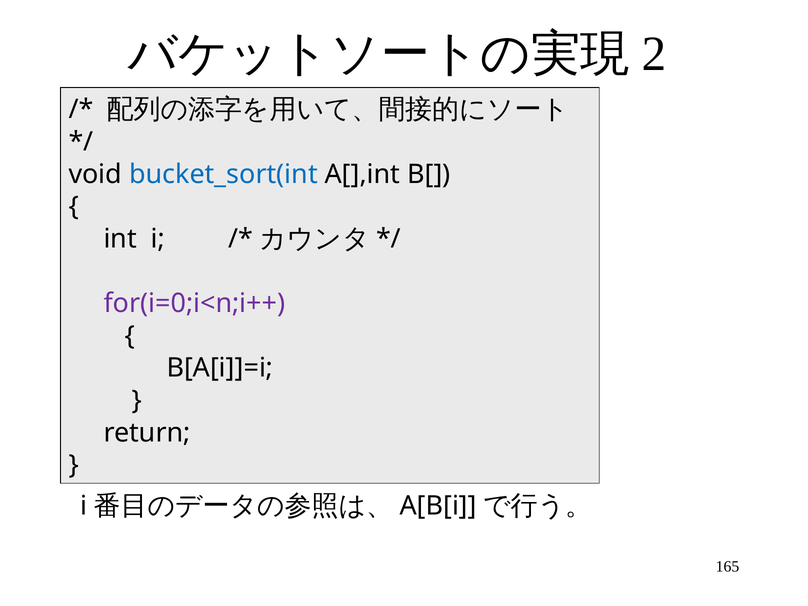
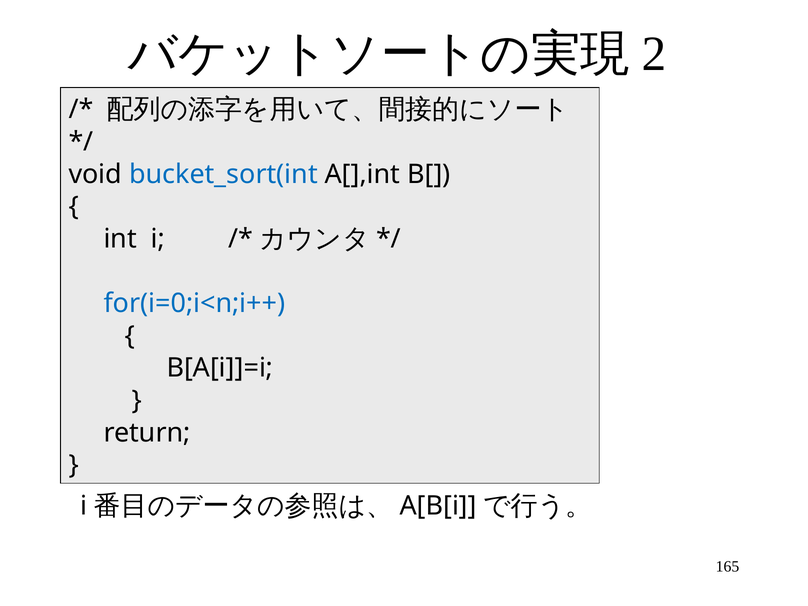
for(i=0;i<n;i++ colour: purple -> blue (194, 303)
